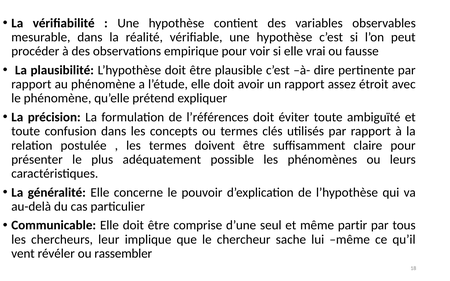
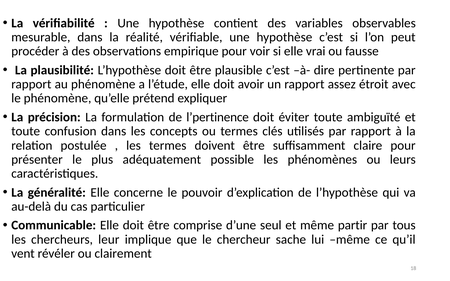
l’références: l’références -> l’pertinence (218, 117)
rassembler: rassembler -> clairement (123, 254)
